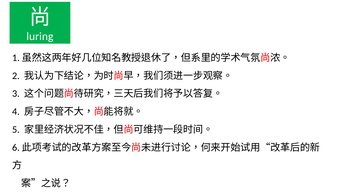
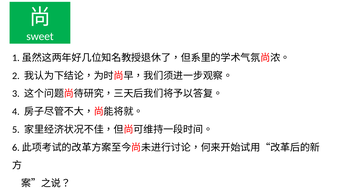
luring: luring -> sweet (40, 36)
